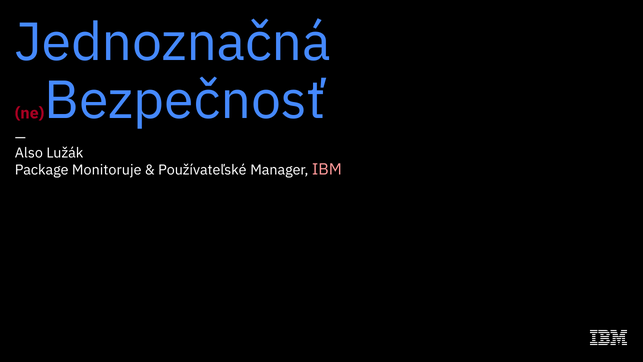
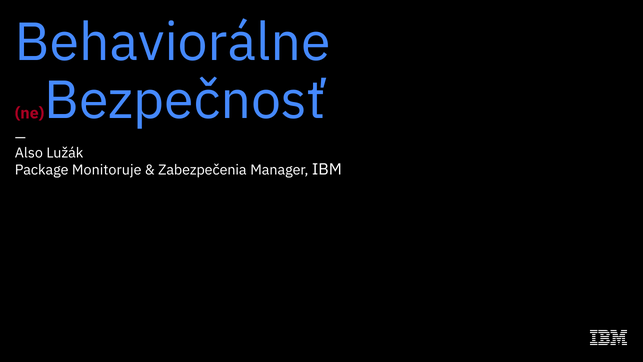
Jednoznačná: Jednoznačná -> Behaviorálne (173, 43)
Používateľské: Používateľské -> Zabezpečenia (202, 170)
IBM colour: pink -> white (327, 169)
